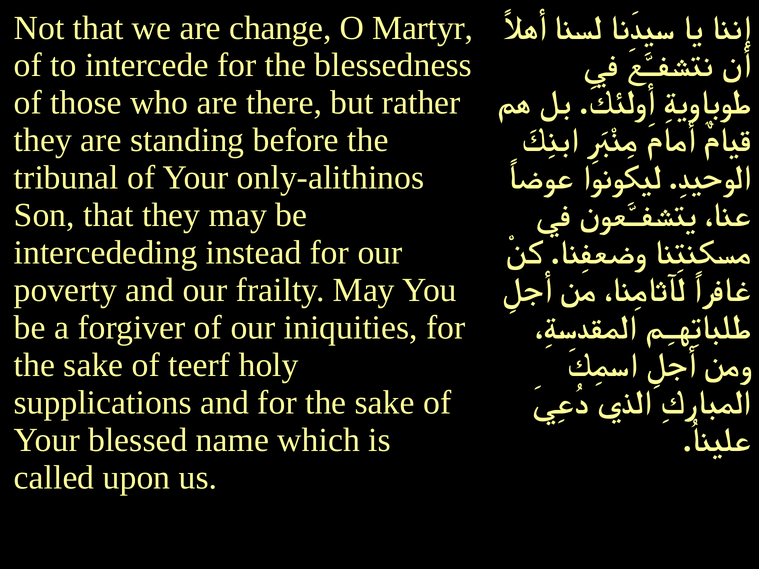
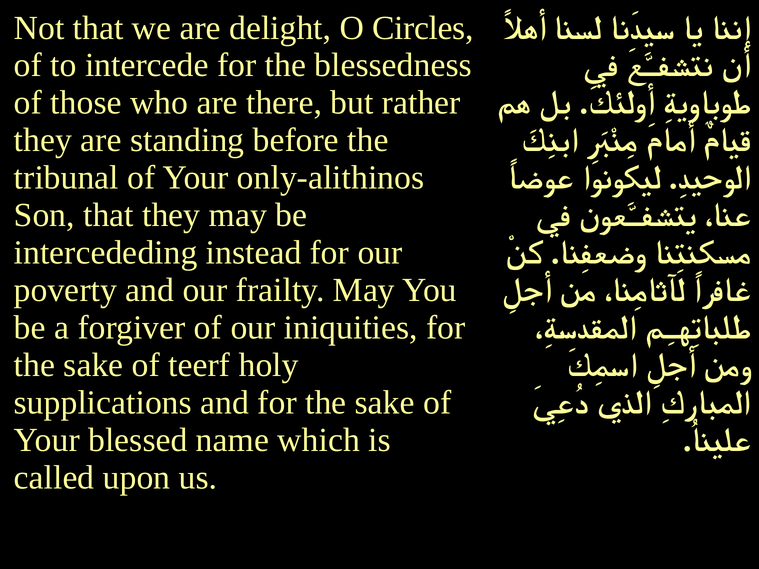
change: change -> delight (280, 28)
Martyr: Martyr -> Circles (423, 28)
